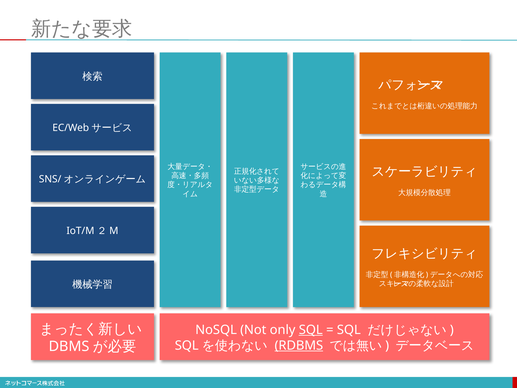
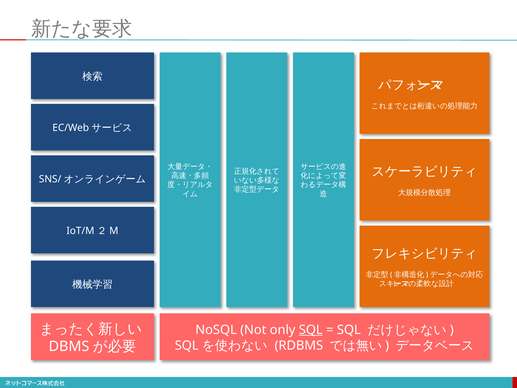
RDBMS underline: present -> none (299, 345)
